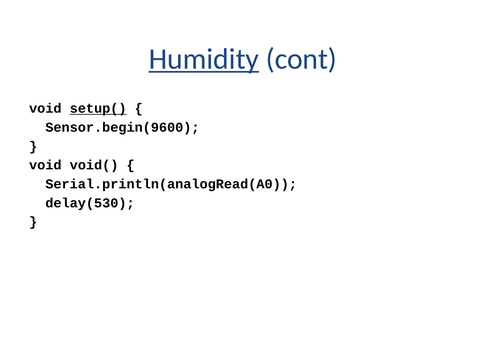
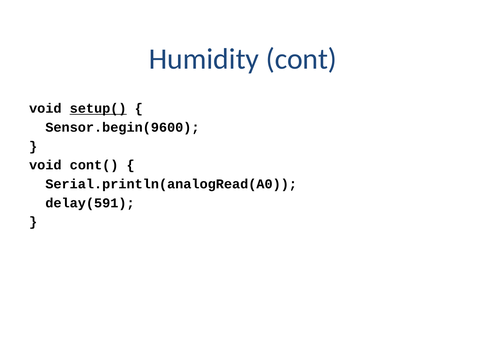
Humidity underline: present -> none (204, 59)
void(: void( -> cont( (94, 165)
delay(530: delay(530 -> delay(591 (90, 203)
